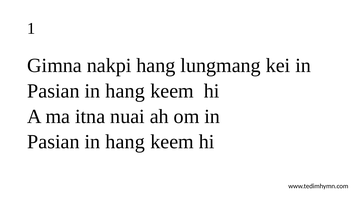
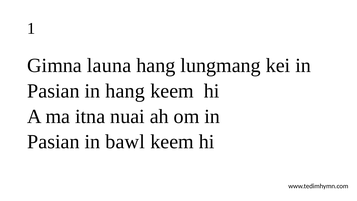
nakpi: nakpi -> launa (109, 66)
hang: hang -> bawl (125, 142)
